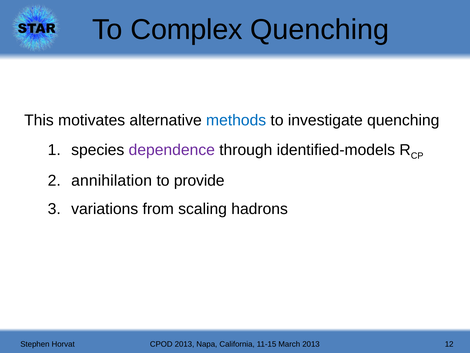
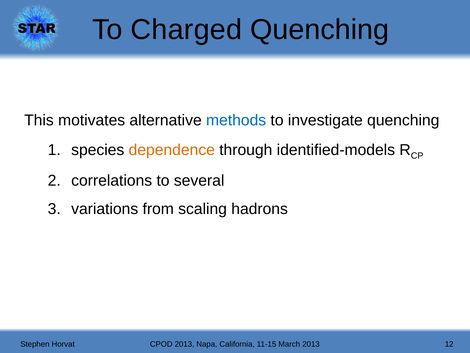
Complex: Complex -> Charged (186, 30)
dependence colour: purple -> orange (172, 150)
annihilation: annihilation -> correlations (112, 180)
provide: provide -> several (199, 180)
